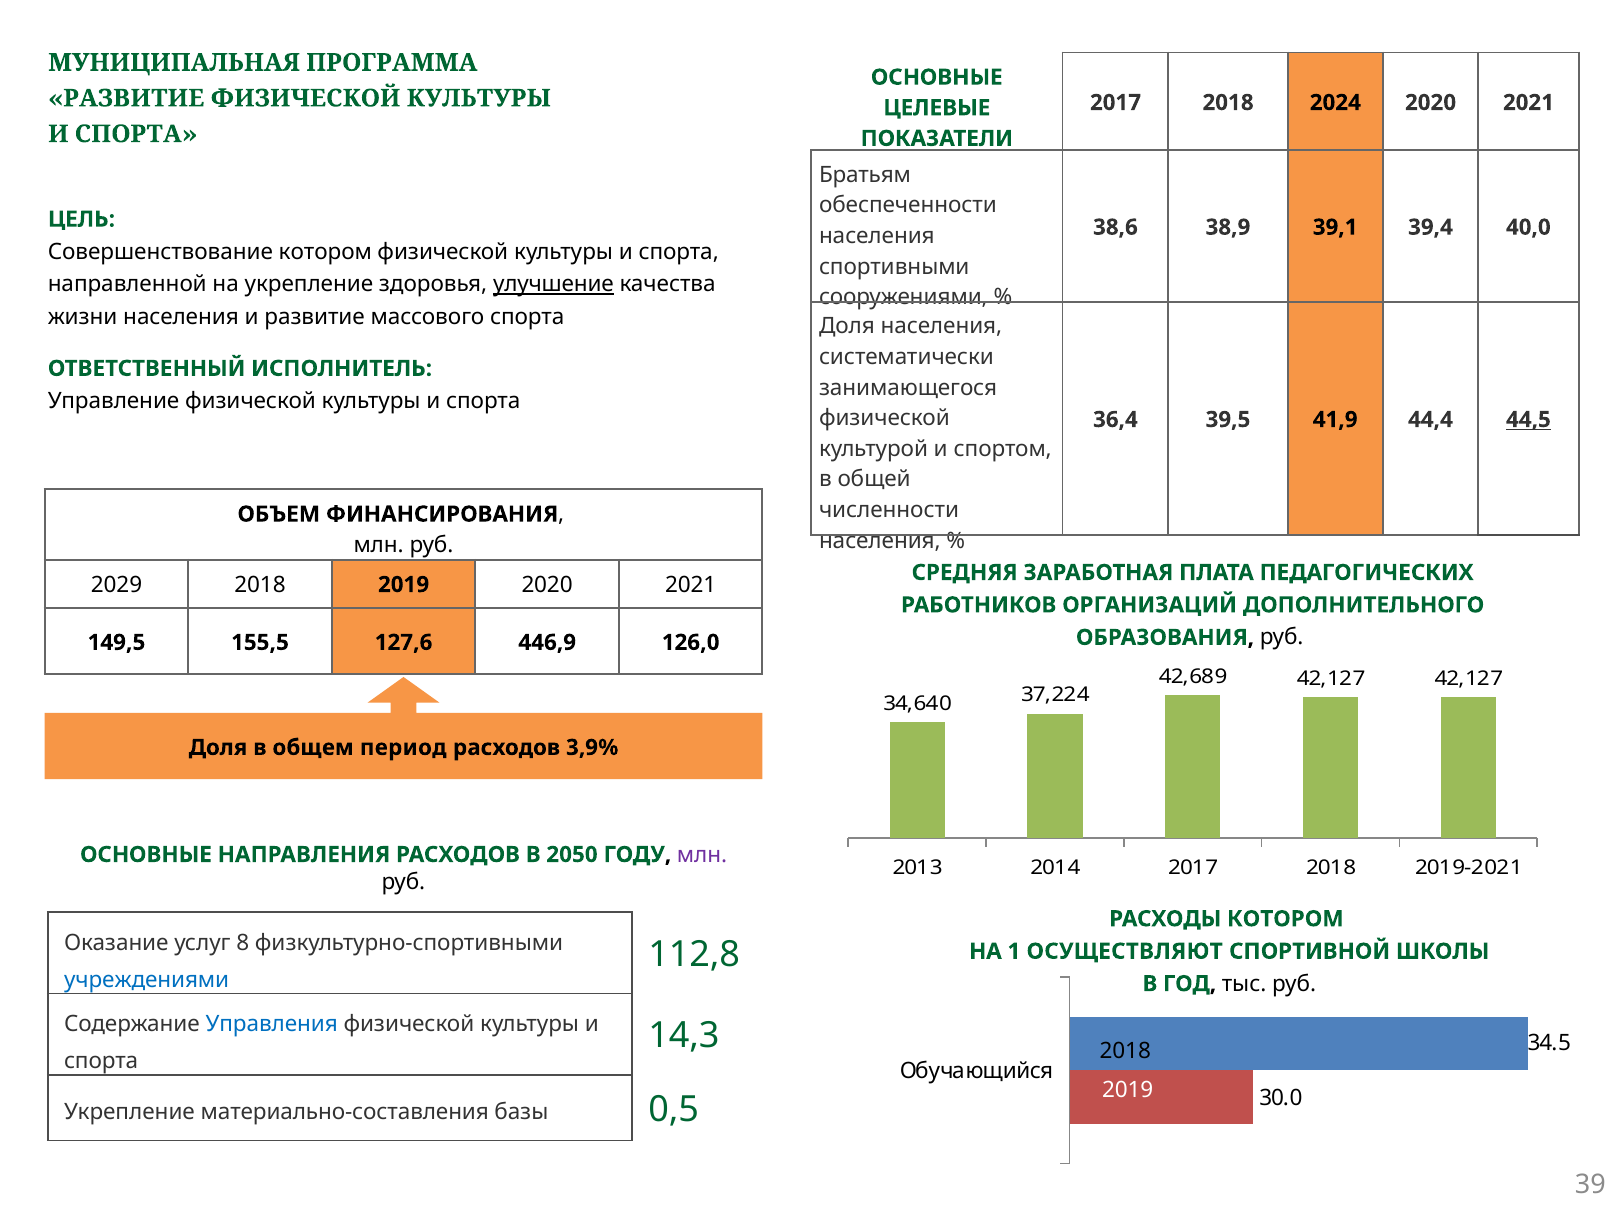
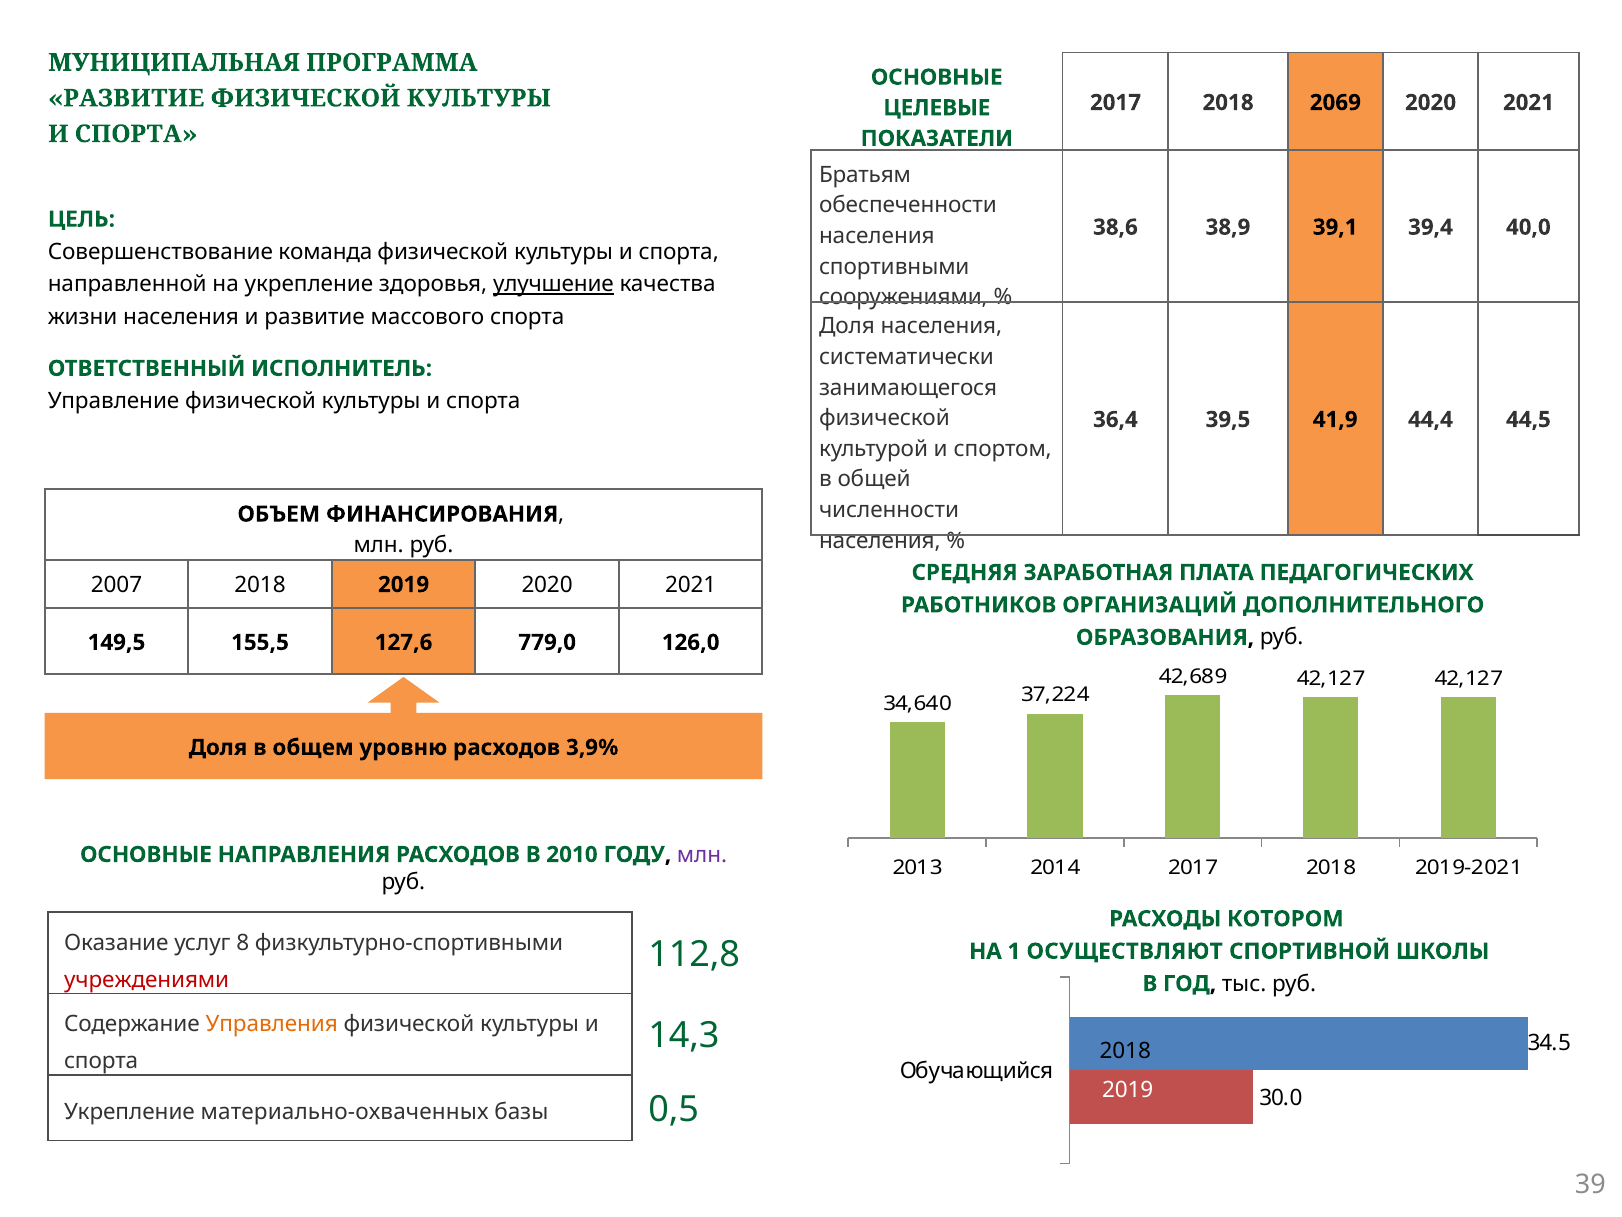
2024: 2024 -> 2069 (1335, 103)
Совершенствование котором: котором -> команда (325, 252)
44,5 underline: present -> none (1528, 419)
2029: 2029 -> 2007 (117, 584)
446,9: 446,9 -> 779,0 (547, 642)
период: период -> уровню (403, 747)
2050: 2050 -> 2010 (572, 854)
учреждениями colour: blue -> red (147, 979)
Управления colour: blue -> orange (272, 1024)
материально-составления: материально-составления -> материально-охваченных (345, 1111)
